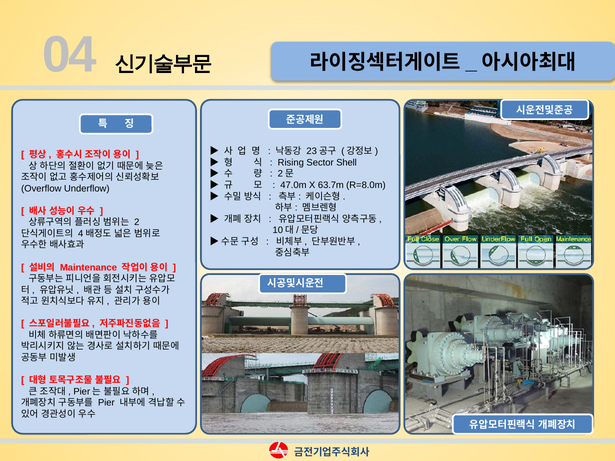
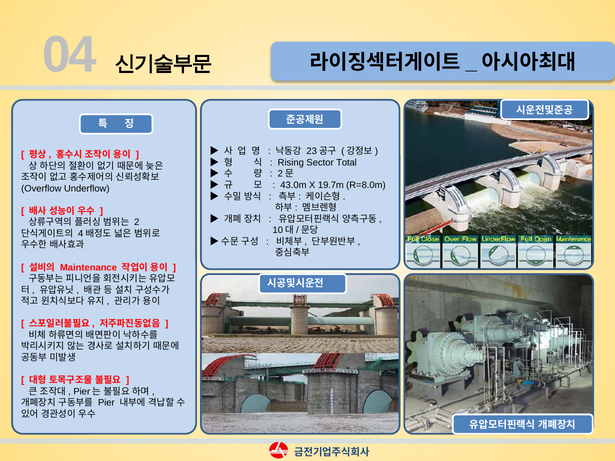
Shell: Shell -> Total (347, 163)
47.0m: 47.0m -> 43.0m (293, 185)
63.7m: 63.7m -> 19.7m (331, 185)
